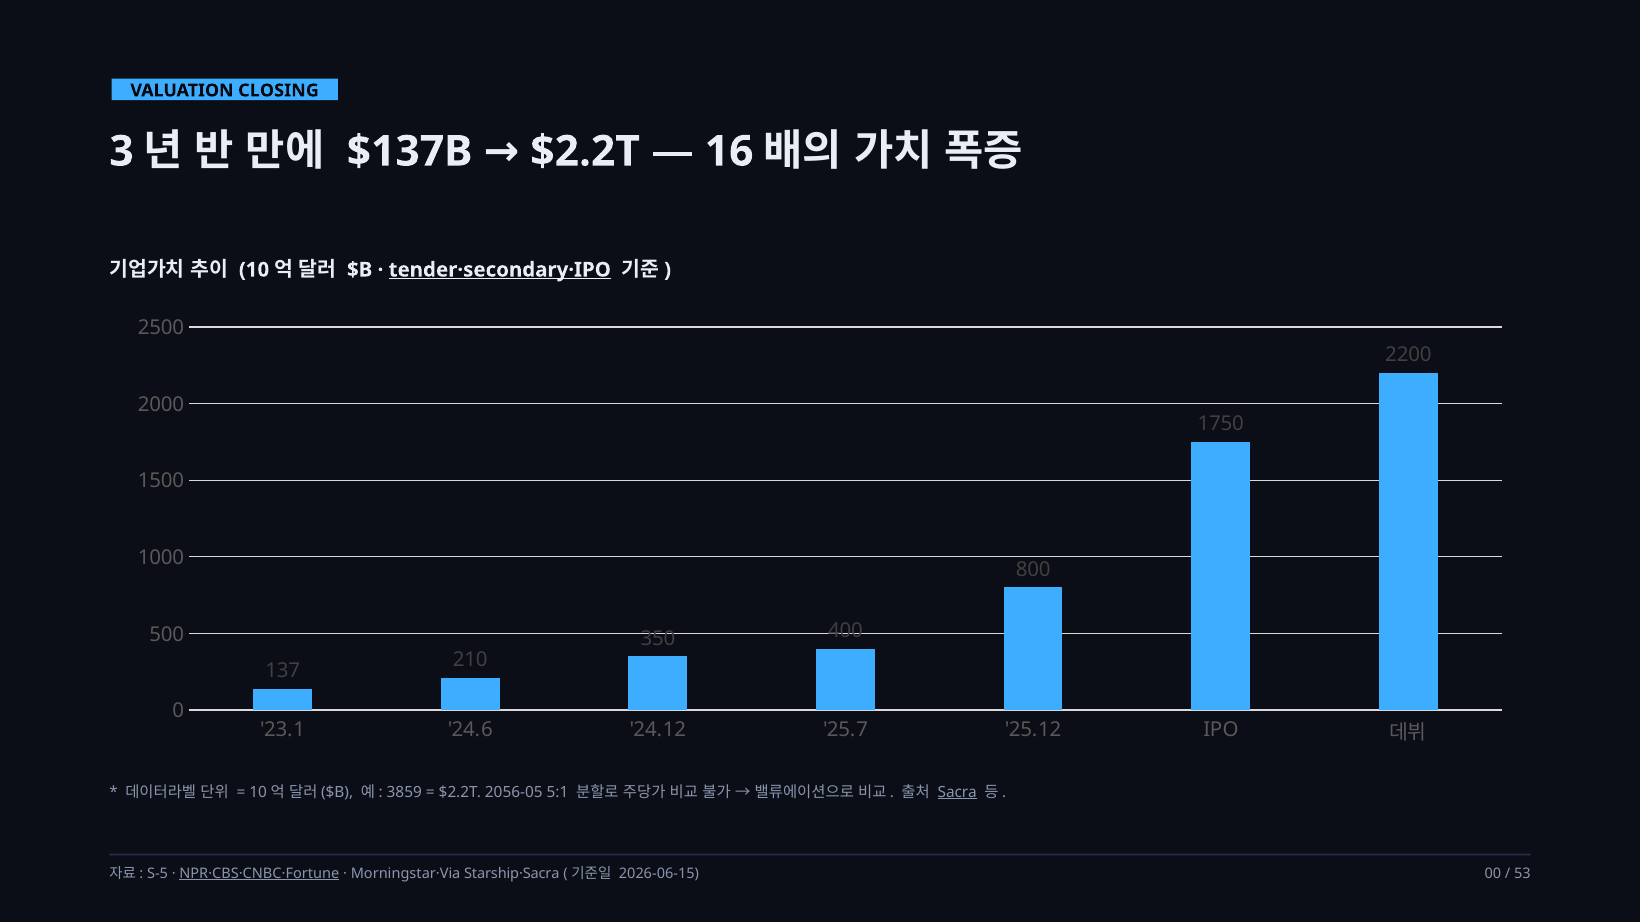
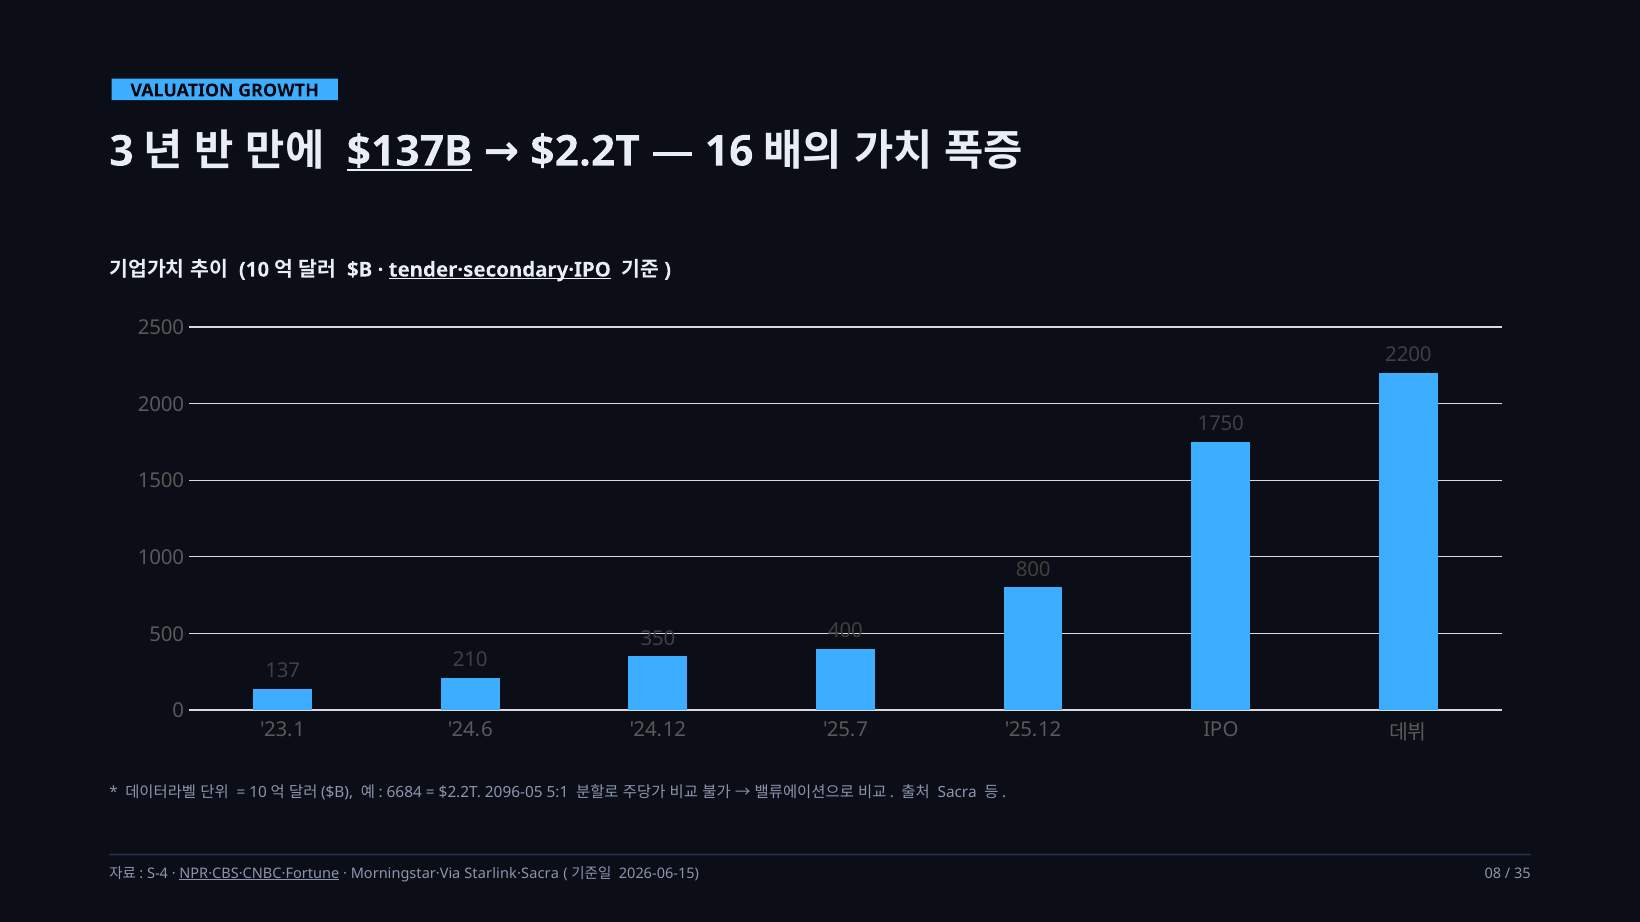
CLOSING: CLOSING -> GROWTH (279, 91)
$137B underline: none -> present (410, 152)
3859: 3859 -> 6684 (404, 793)
2056-05: 2056-05 -> 2096-05 (514, 793)
Sacra underline: present -> none (957, 793)
S-5: S-5 -> S-4 (158, 874)
Starship·Sacra: Starship·Sacra -> Starlink·Sacra (512, 874)
00: 00 -> 08 (1493, 874)
53: 53 -> 35 (1522, 874)
